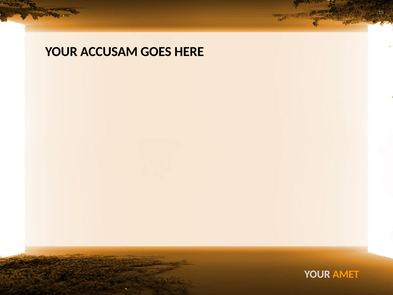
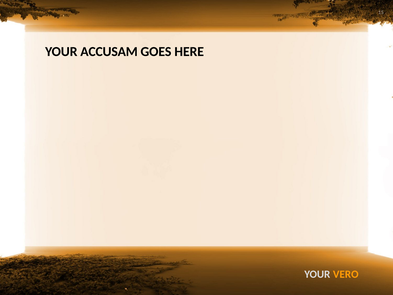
AMET: AMET -> VERO (346, 274)
